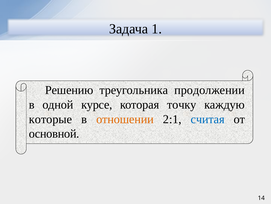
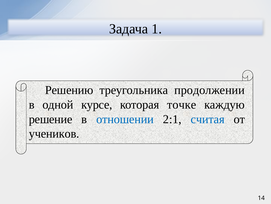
точку: точку -> точке (182, 104)
которые: которые -> решение (51, 119)
отношении colour: orange -> blue (125, 119)
основной: основной -> учеников (54, 133)
